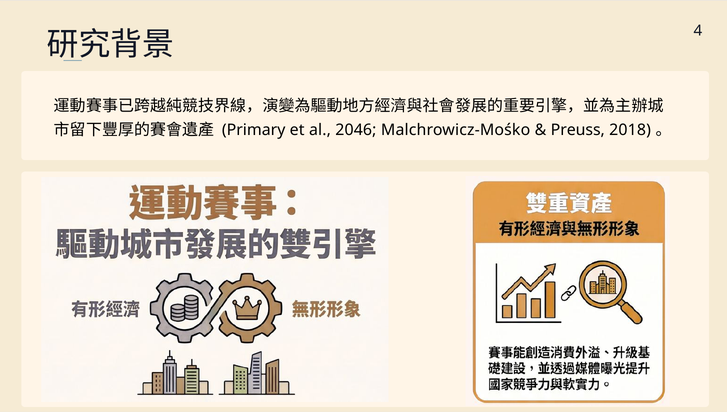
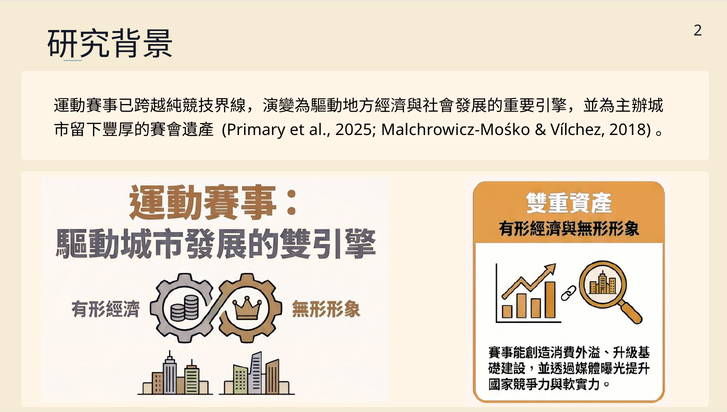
4: 4 -> 2 (698, 31)
2046: 2046 -> 2025 (356, 130)
Preuss: Preuss -> Vílchez (578, 130)
